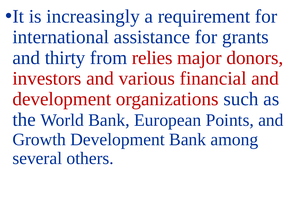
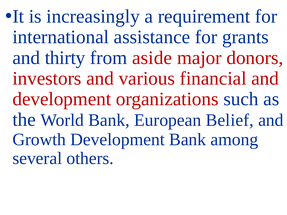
relies: relies -> aside (152, 58)
Points: Points -> Belief (230, 120)
